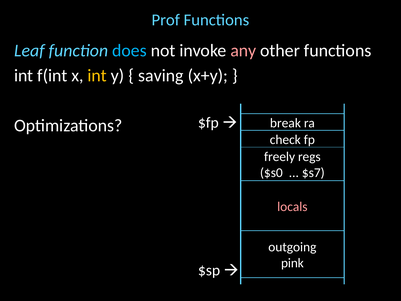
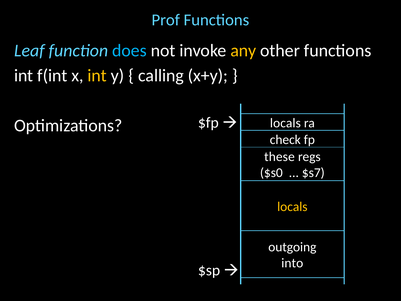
any colour: pink -> yellow (243, 51)
saving: saving -> calling (161, 76)
Optimizations break: break -> locals (285, 123)
freely: freely -> these (279, 157)
locals colour: pink -> yellow (292, 206)
pink: pink -> into (292, 263)
